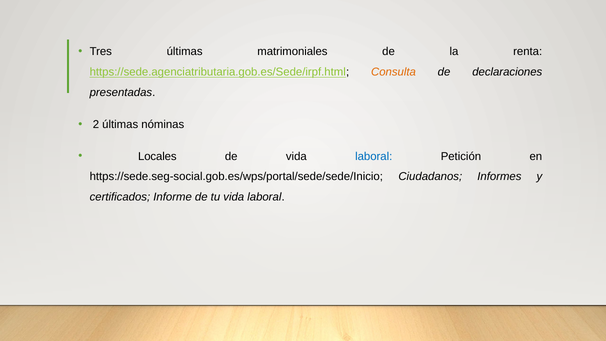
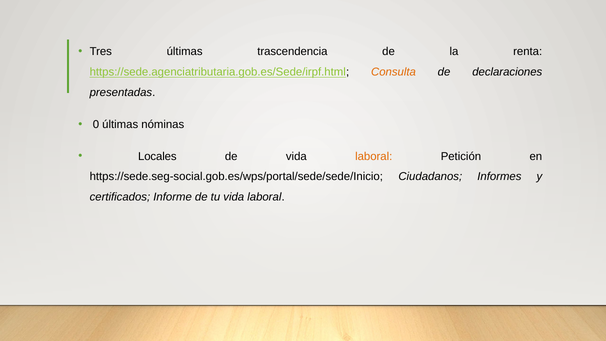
matrimoniales: matrimoniales -> trascendencia (292, 52)
2: 2 -> 0 (96, 124)
laboral colour: blue -> orange (374, 156)
